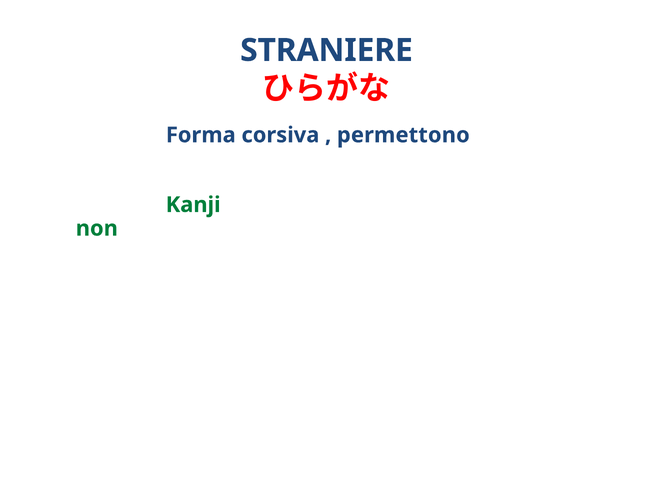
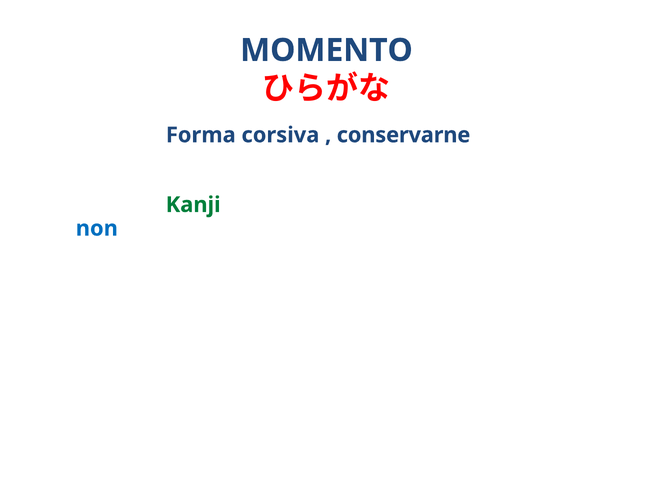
STRANIERE: STRANIERE -> MOMENTO (326, 50)
permettono: permettono -> conservarne (404, 135)
non colour: green -> blue (97, 228)
